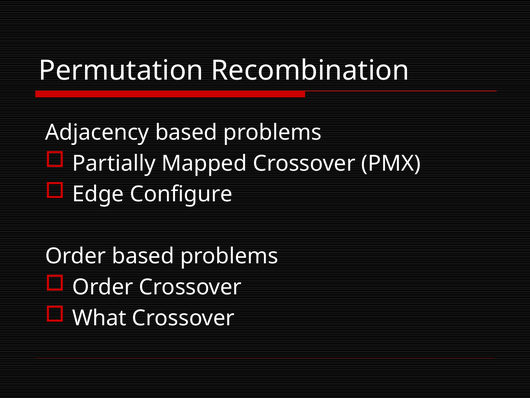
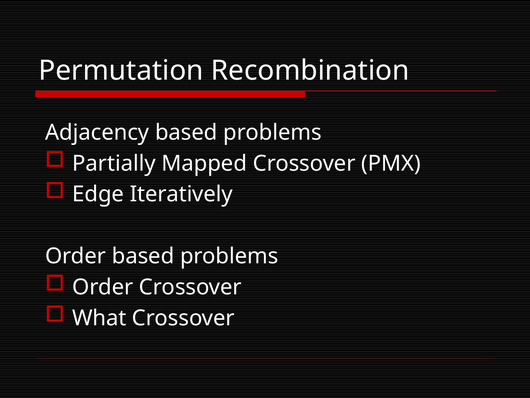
Configure: Configure -> Iteratively (181, 194)
